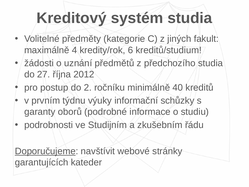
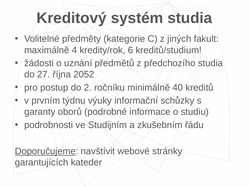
2012: 2012 -> 2052 (84, 74)
